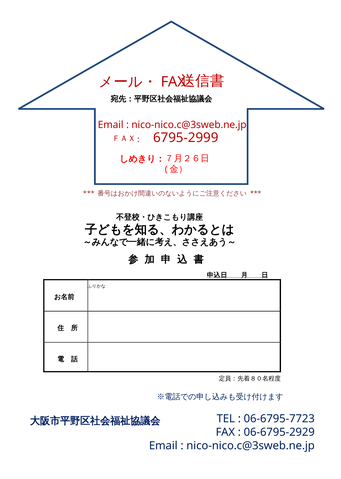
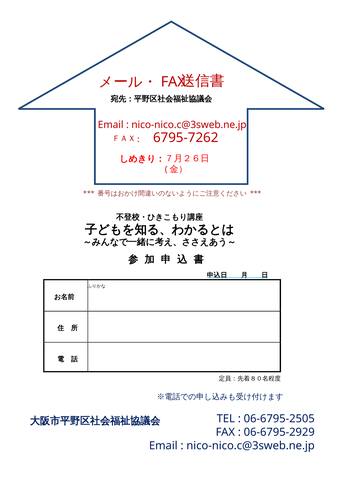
6795-2999: 6795-2999 -> 6795-7262 (186, 138)
06-6795-7723: 06-6795-7723 -> 06-6795-2505 (279, 418)
